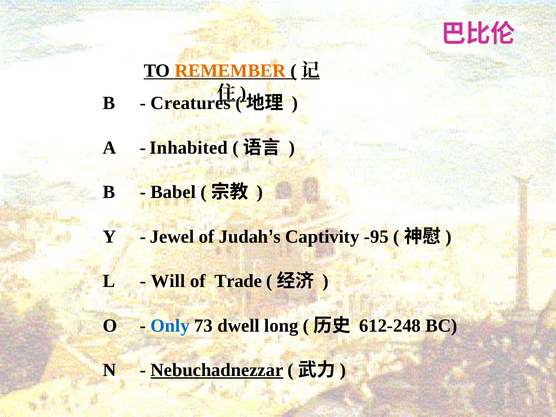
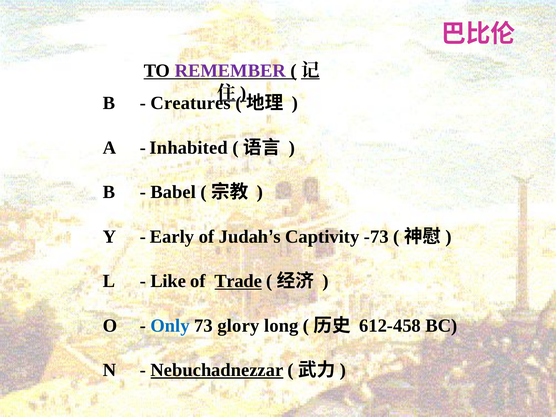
REMEMBER colour: orange -> purple (230, 71)
Jewel: Jewel -> Early (172, 237)
-95: -95 -> -73 (376, 237)
Will: Will -> Like (168, 281)
Trade underline: none -> present (238, 281)
dwell: dwell -> glory (238, 326)
612-248: 612-248 -> 612-458 (390, 326)
